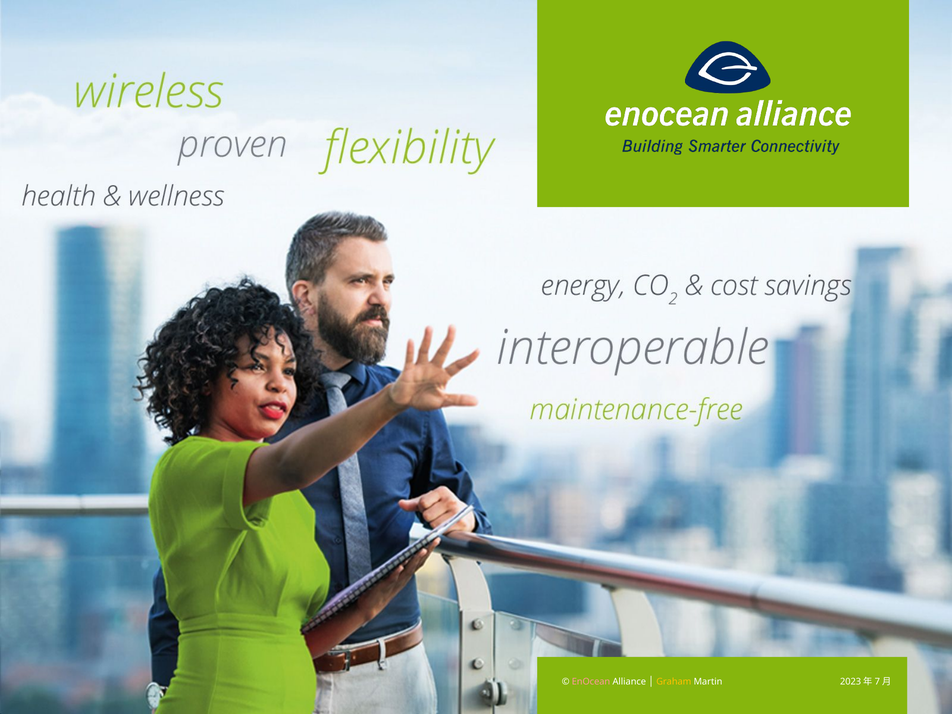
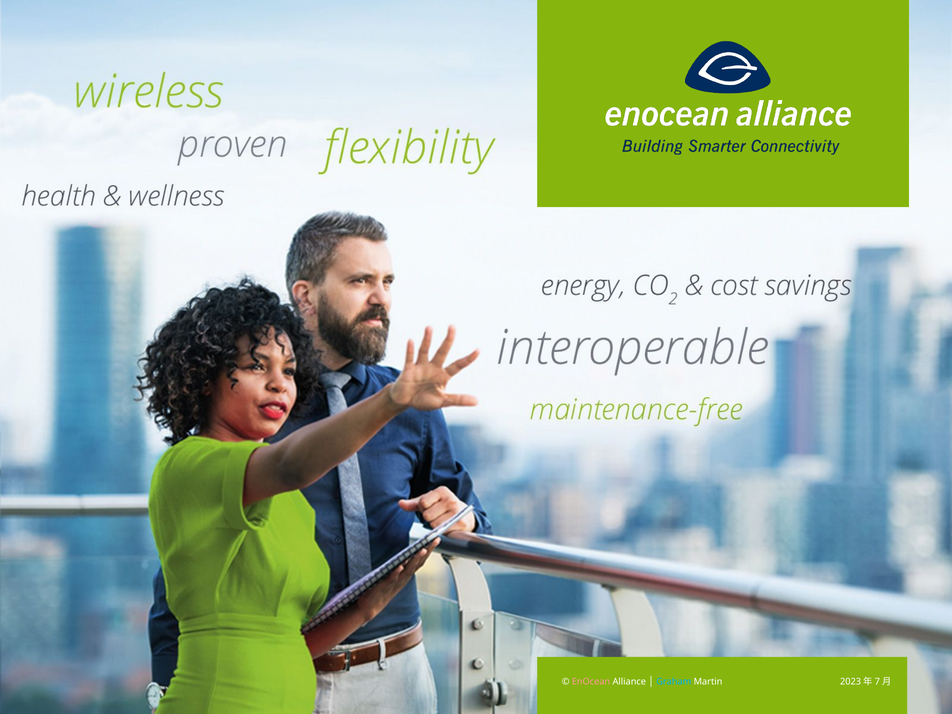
Graham colour: yellow -> light blue (674, 682)
